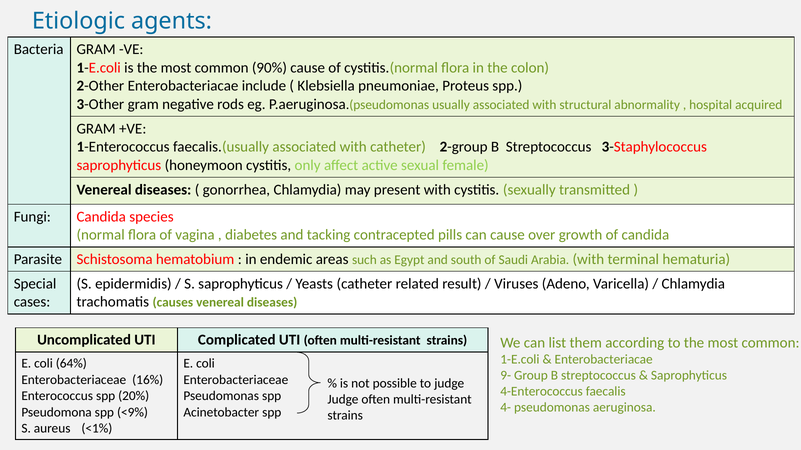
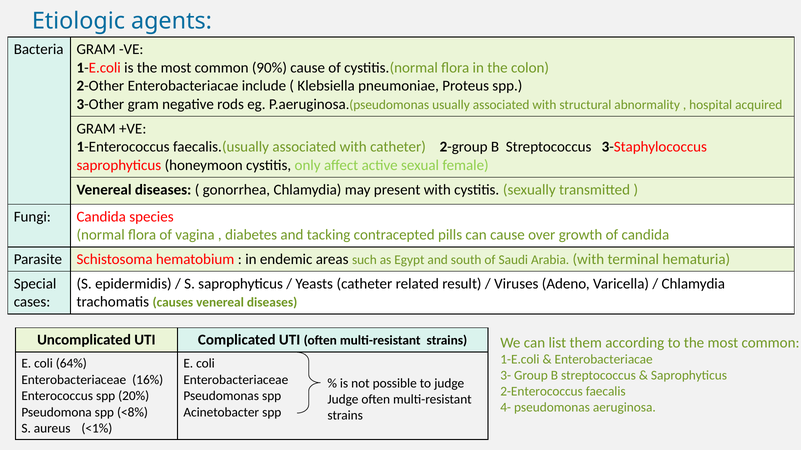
9-: 9- -> 3- (506, 376)
4-Enterococcus: 4-Enterococcus -> 2-Enterococcus (542, 392)
<9%: <9% -> <8% (132, 413)
